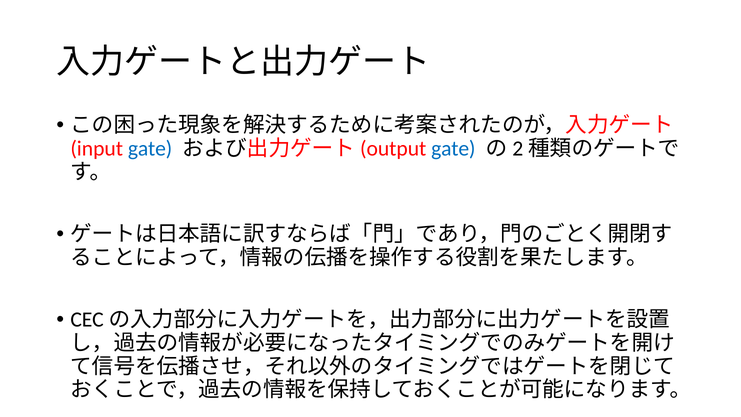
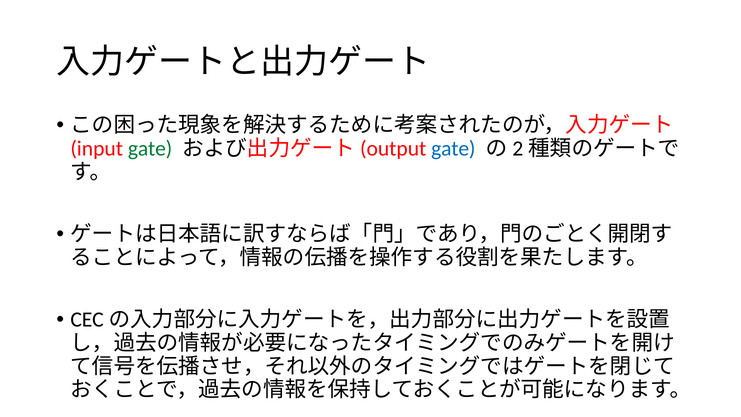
gate colour: blue -> green (150, 149)
